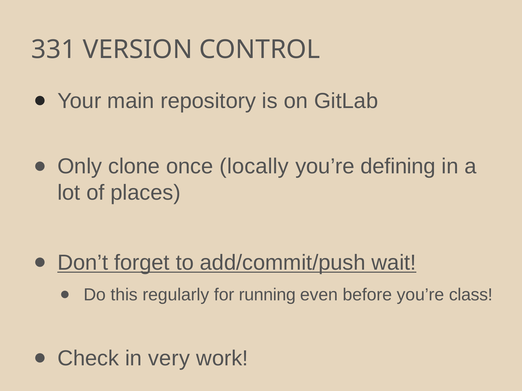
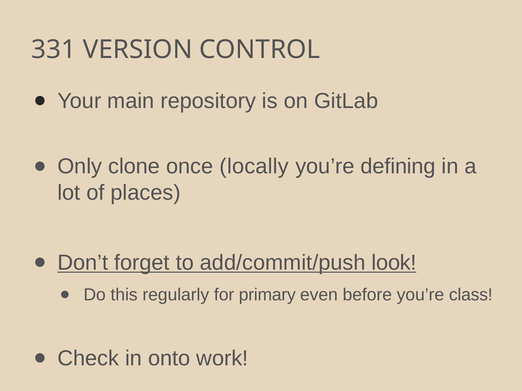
wait: wait -> look (394, 263)
running: running -> primary (267, 295)
very: very -> onto (169, 359)
